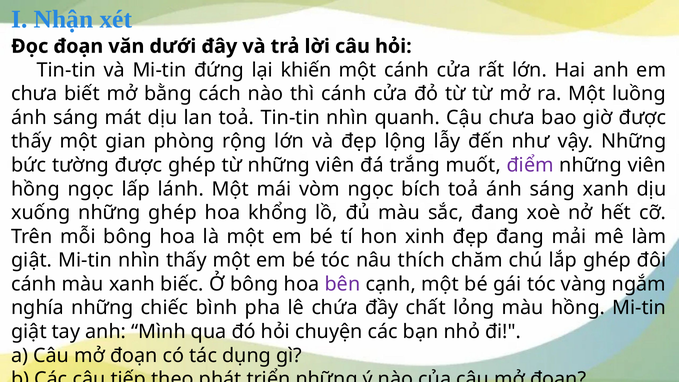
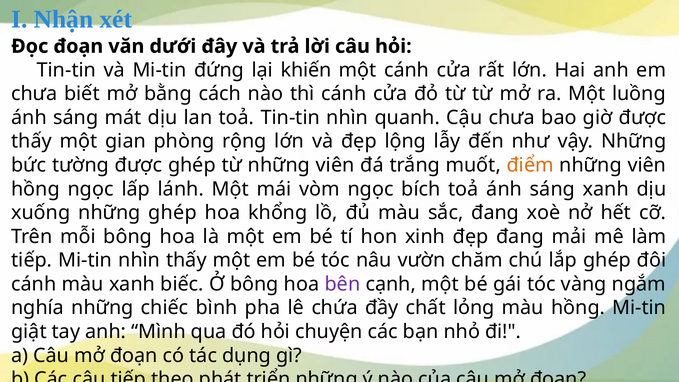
điểm colour: purple -> orange (530, 165)
giật: giật -> tiếp (32, 260)
thích: thích -> vườn (421, 260)
